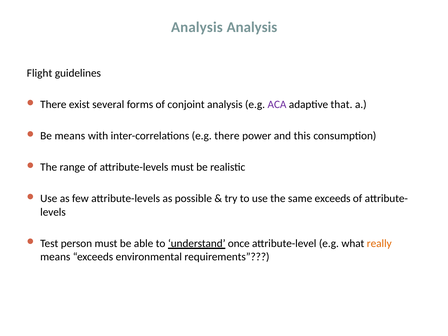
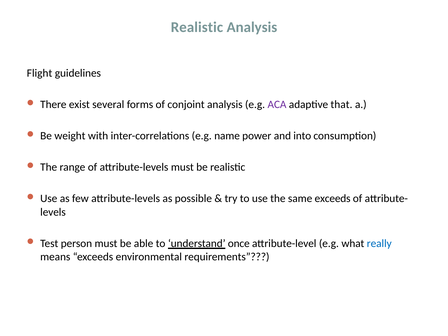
Analysis: Analysis -> Realistic (197, 27)
Be means: means -> weight (70, 136)
e.g there: there -> name (227, 136)
this: this -> into (302, 136)
really colour: orange -> blue (379, 243)
